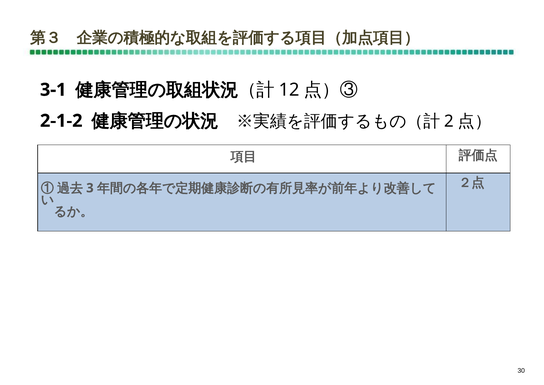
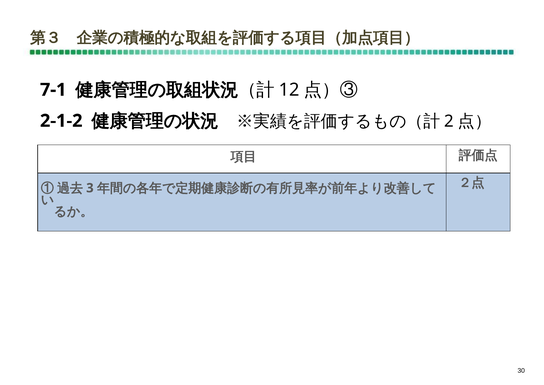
3-1: 3-1 -> 7-1 (53, 90)
